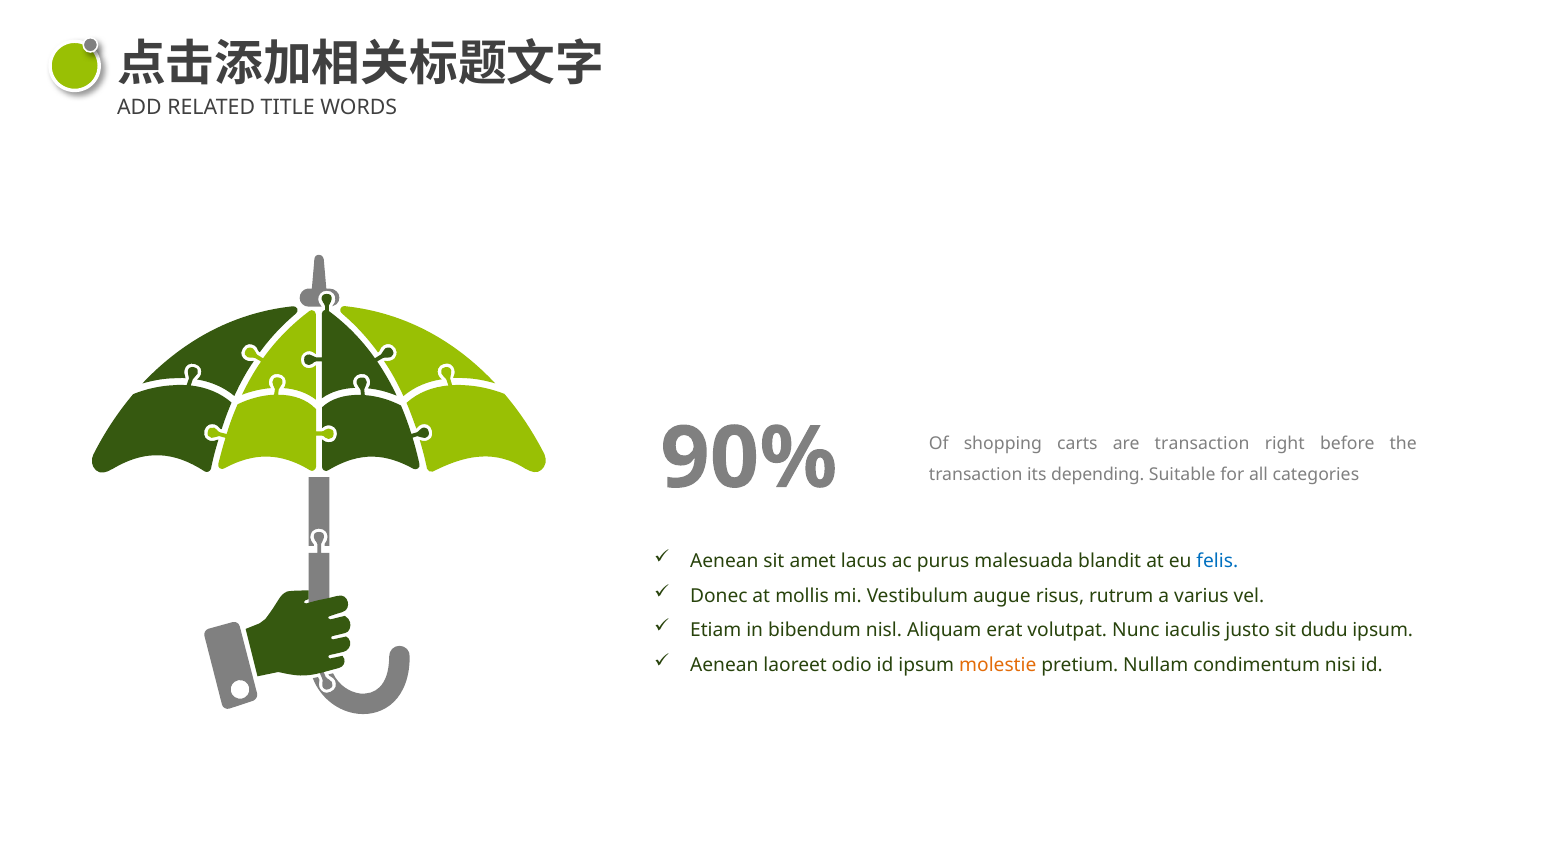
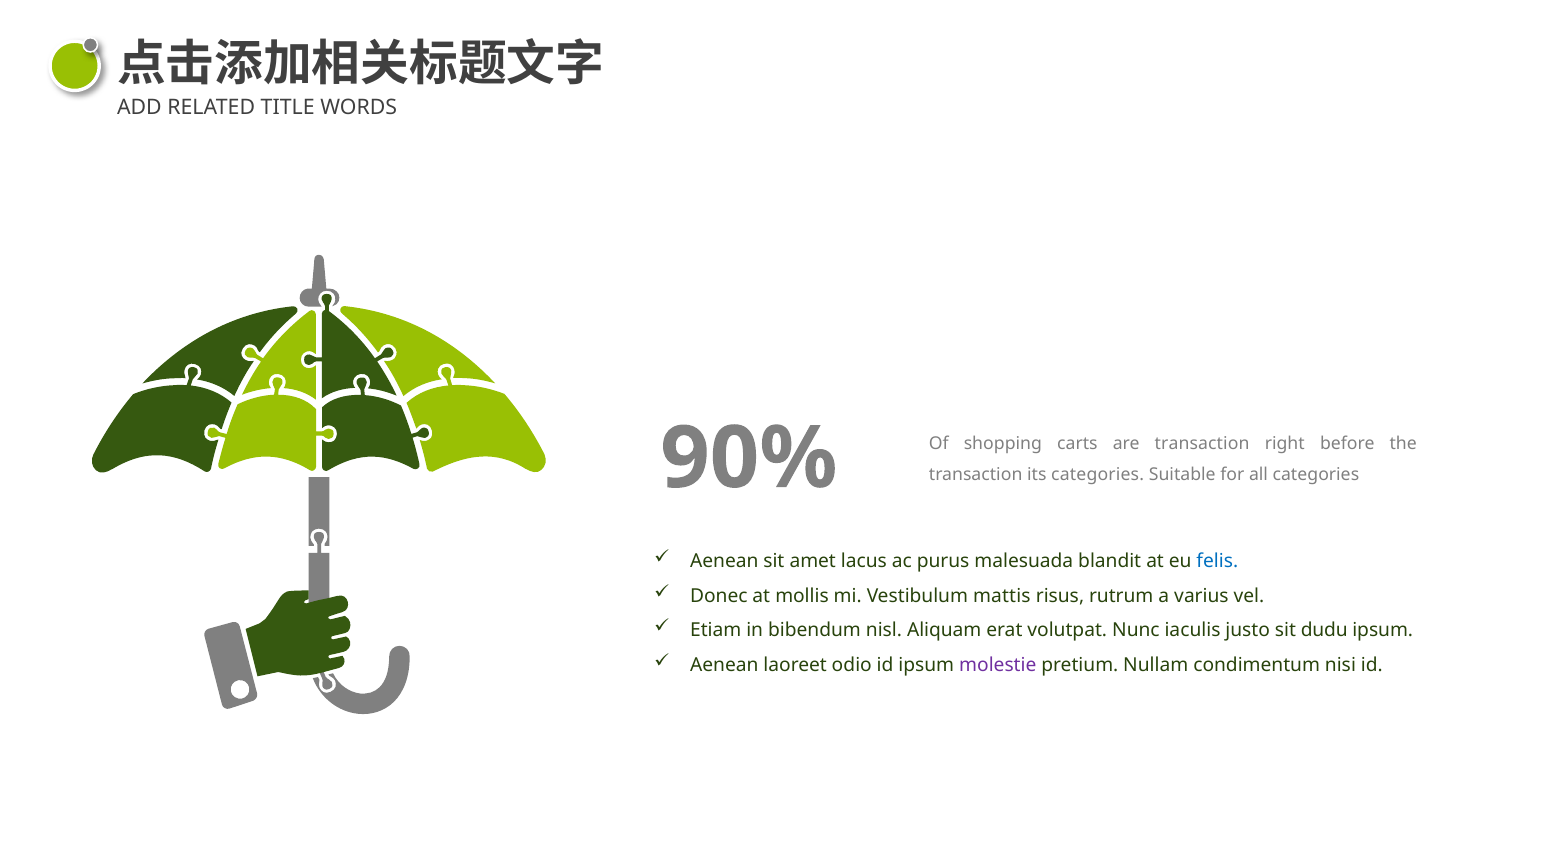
its depending: depending -> categories (1098, 475)
augue: augue -> mattis (1002, 596)
molestie colour: orange -> purple (998, 665)
